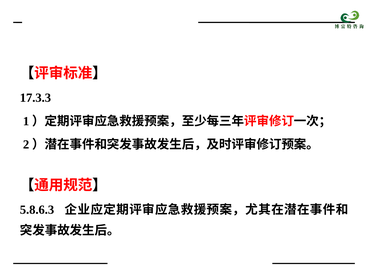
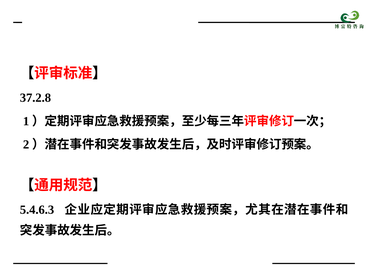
17.3.3: 17.3.3 -> 37.2.8 (35, 98)
5.8.6.3: 5.8.6.3 -> 5.4.6.3 (37, 210)
